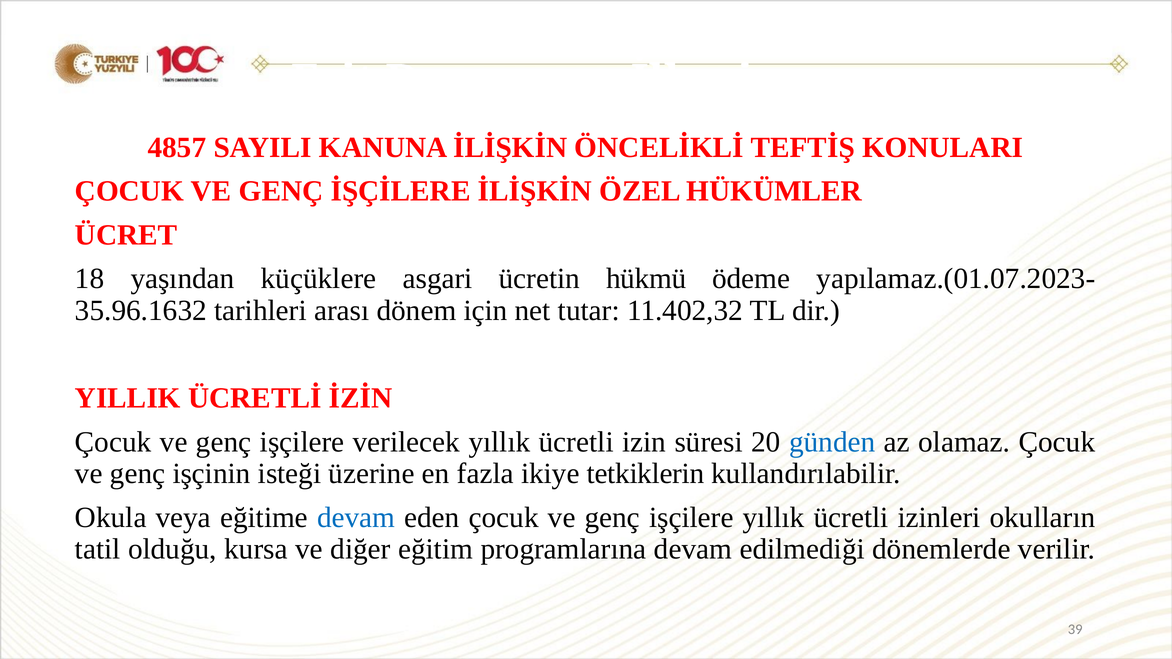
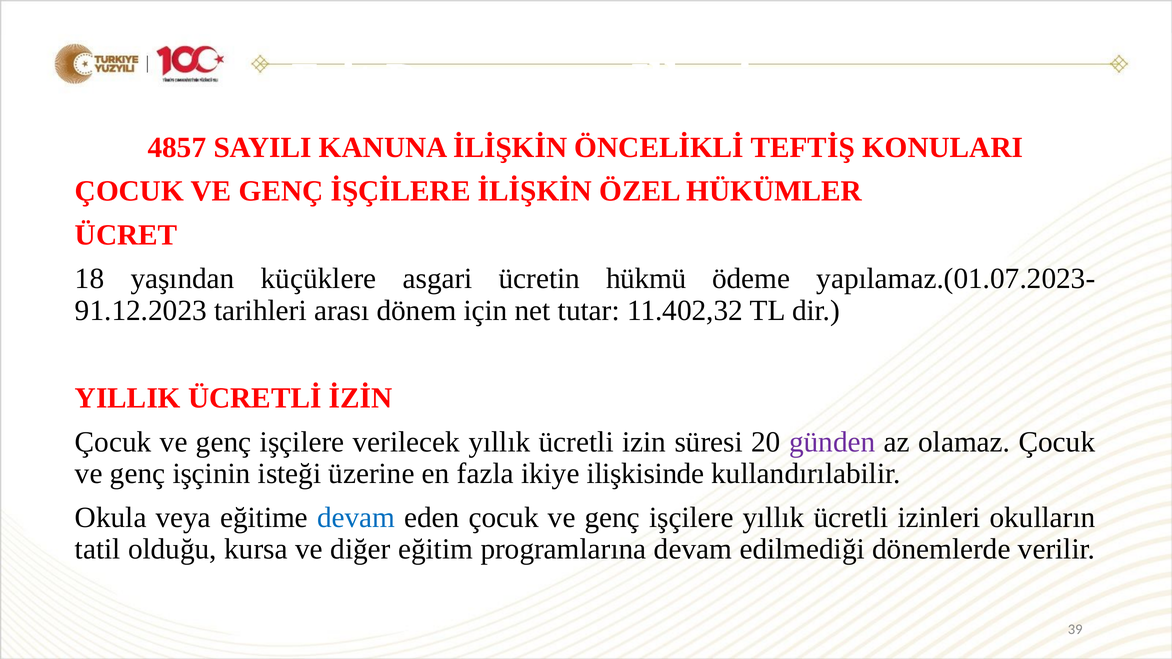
35.96.1632: 35.96.1632 -> 91.12.2023 (141, 311)
günden colour: blue -> purple (832, 442)
tetkiklerin: tetkiklerin -> ilişkisinde (646, 474)
